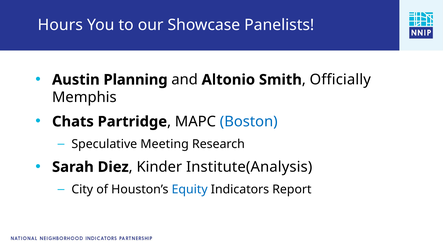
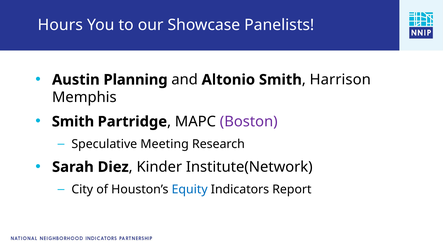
Officially: Officially -> Harrison (340, 80)
Chats: Chats -> Smith (73, 122)
Boston colour: blue -> purple (249, 122)
Institute(Analysis: Institute(Analysis -> Institute(Network (249, 167)
